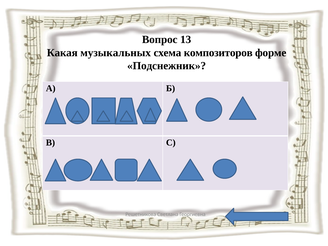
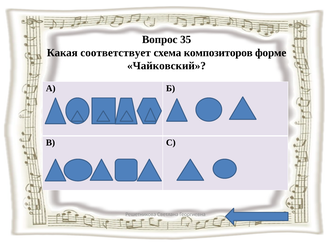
13: 13 -> 35 (186, 40)
музыкальных: музыкальных -> соответствует (116, 53)
Подснежник: Подснежник -> Чайковский (167, 66)
